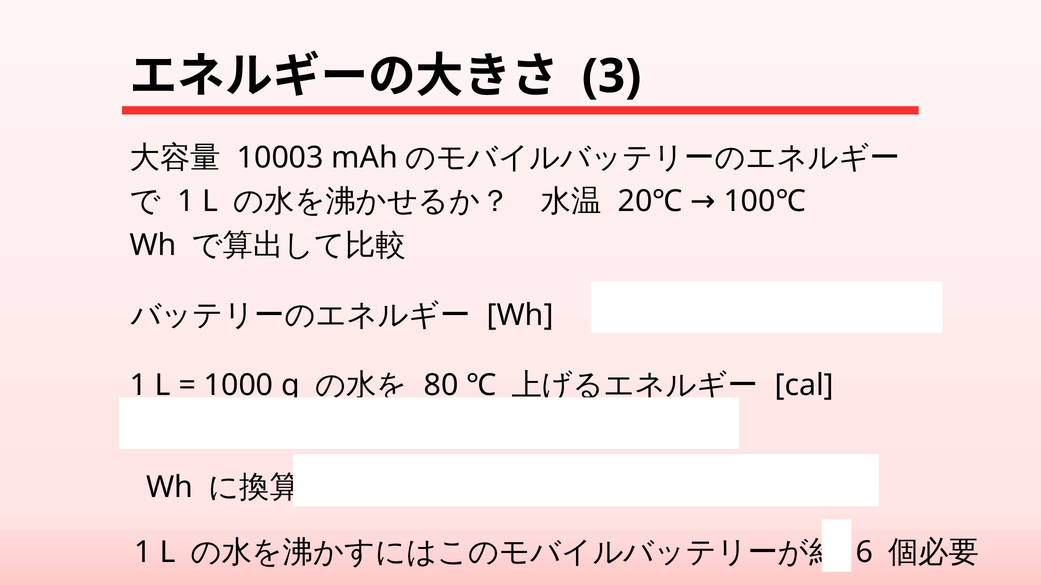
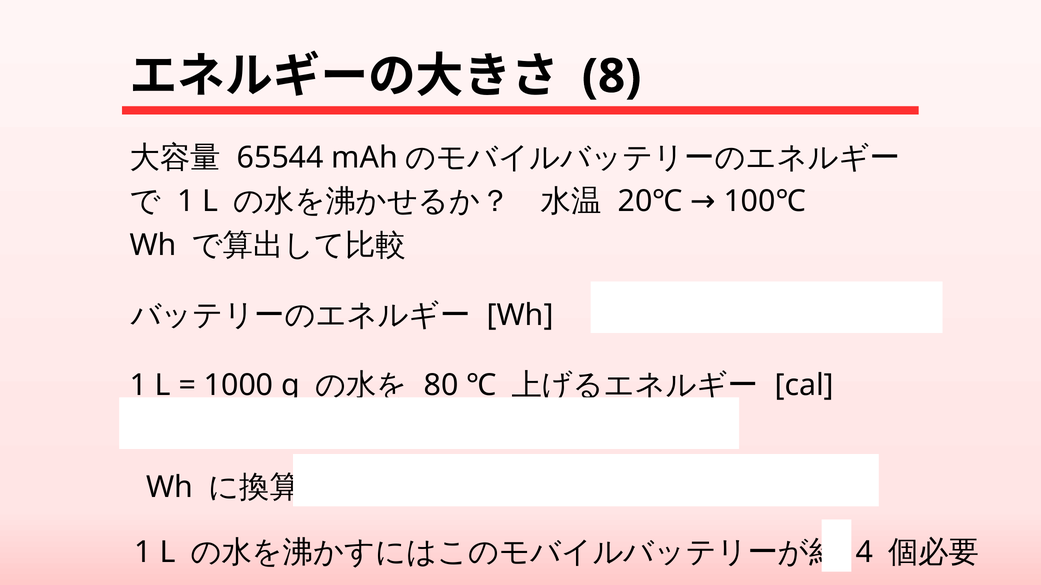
3: 3 -> 8 (612, 76)
10003: 10003 -> 65544 (280, 158)
6: 6 -> 4 (864, 553)
